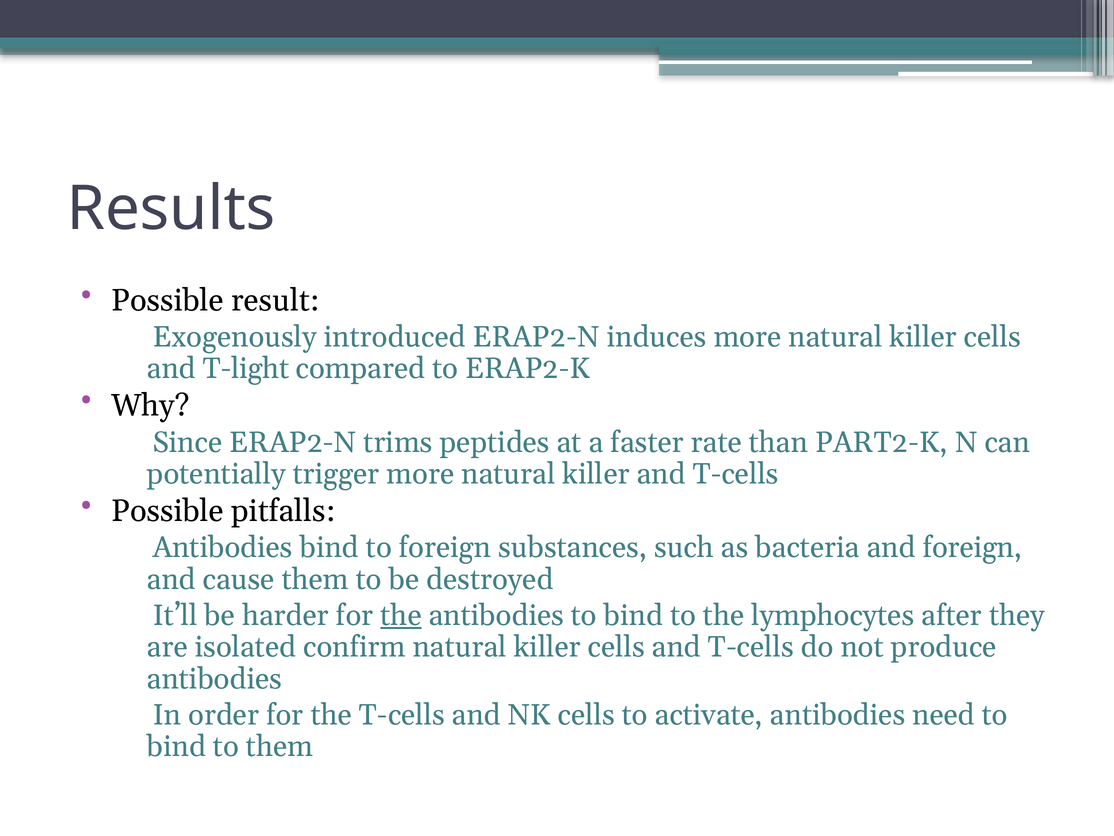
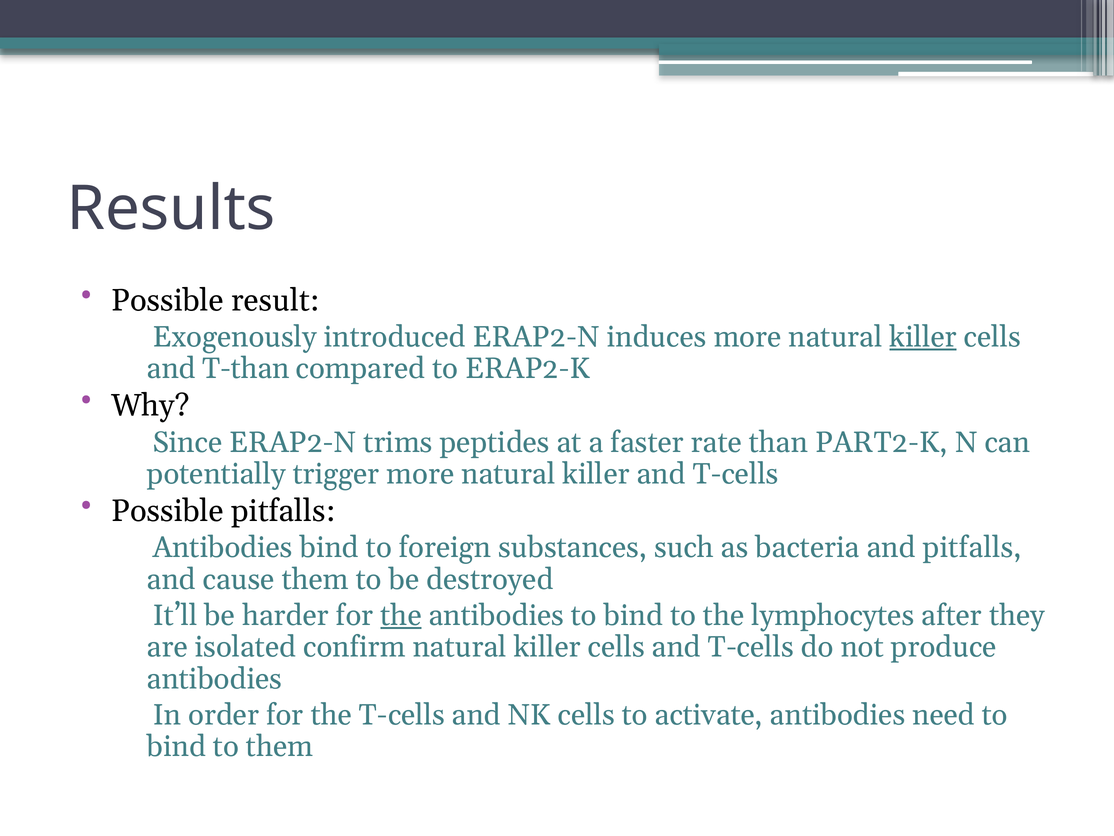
killer underline: none -> present (923, 337)
T-light: T-light -> T-than (246, 369)
and foreign: foreign -> pitfalls (972, 547)
